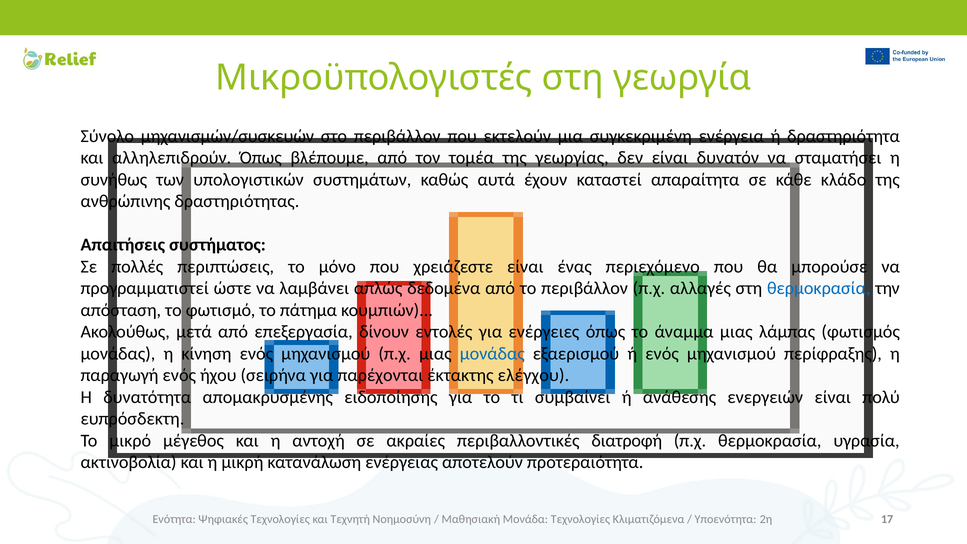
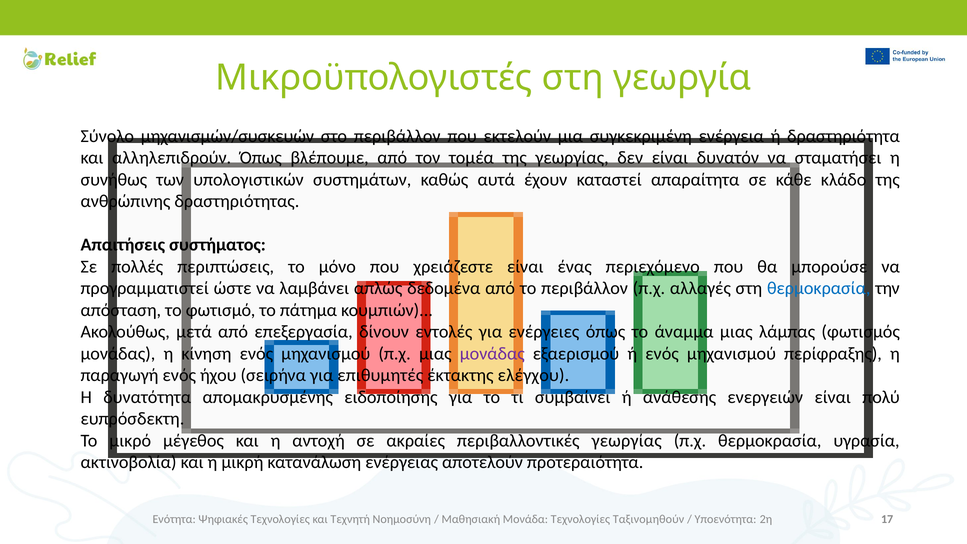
μονάδας colour: blue -> purple (492, 354)
παρέχονται: παρέχονται -> επιθυμητές (380, 375)
περιβαλλοντικές διατροφή: διατροφή -> γεωργίας (627, 441)
Κλιματιζόμενα: Κλιματιζόμενα -> Ταξινομηθούν (649, 519)
